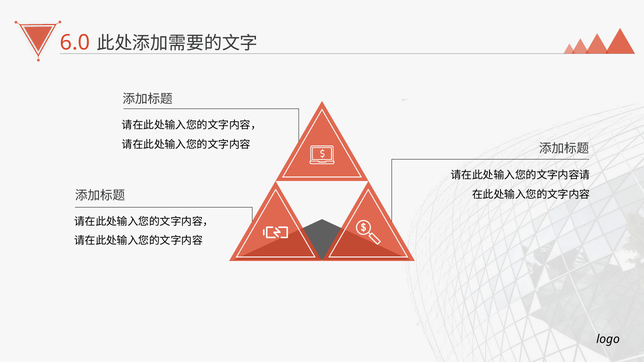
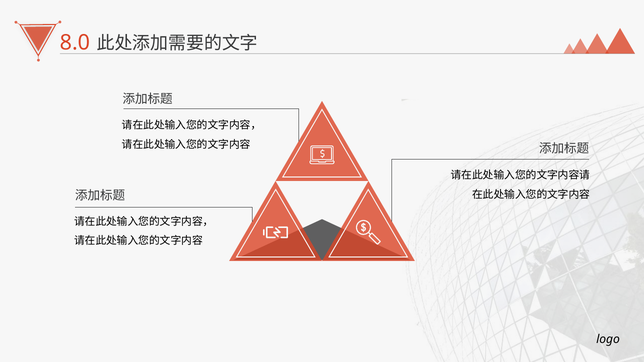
6.0: 6.0 -> 8.0 (75, 43)
